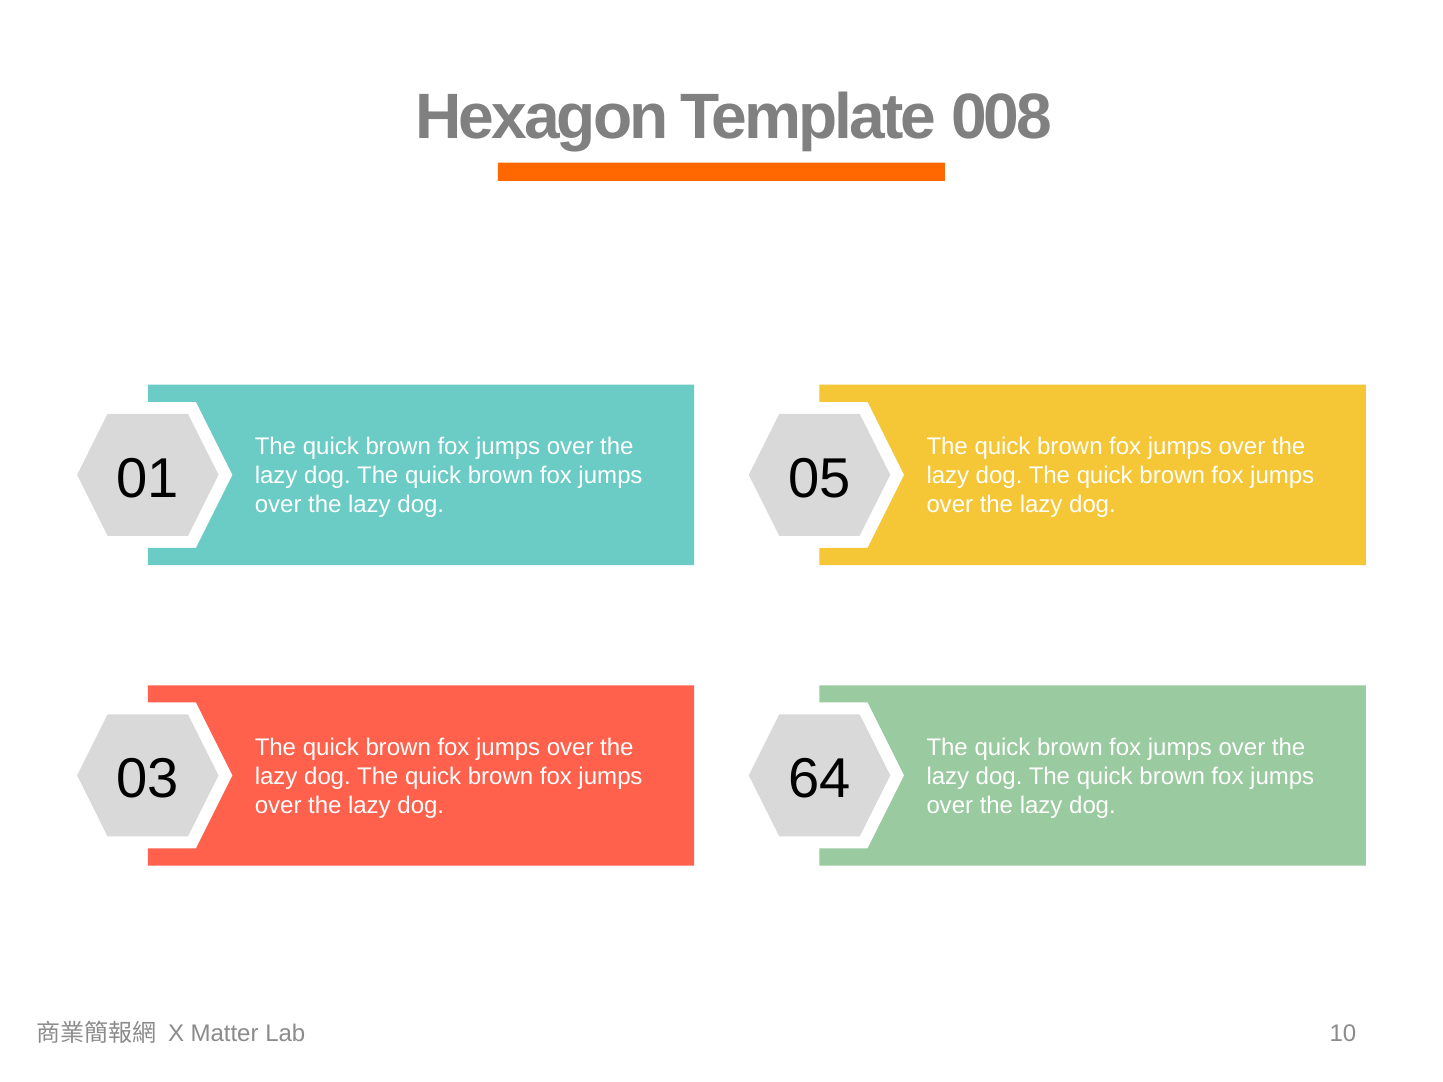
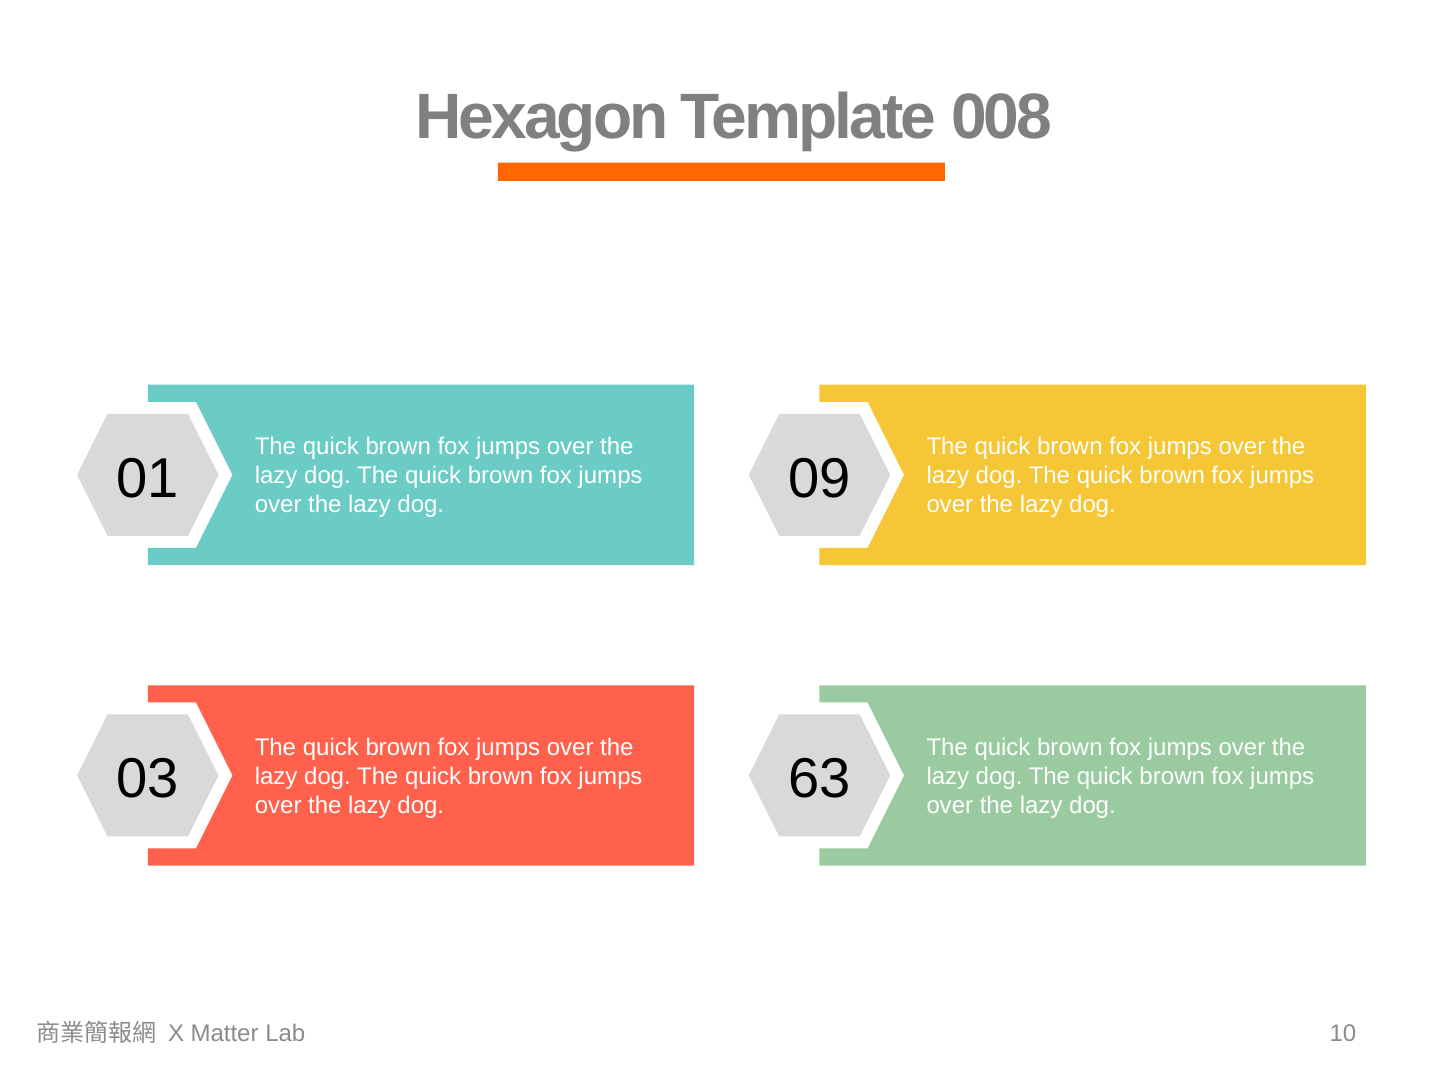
05: 05 -> 09 (819, 479)
64: 64 -> 63 (819, 780)
